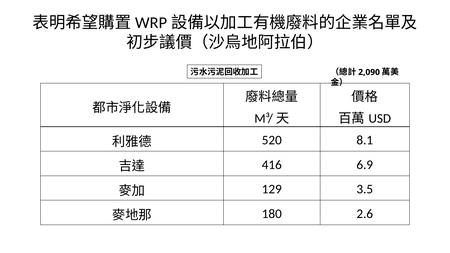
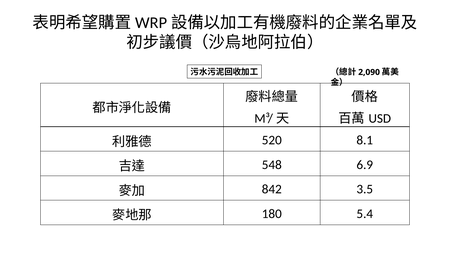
416: 416 -> 548 (272, 165)
129: 129 -> 842 (272, 189)
2.6: 2.6 -> 5.4 (365, 214)
